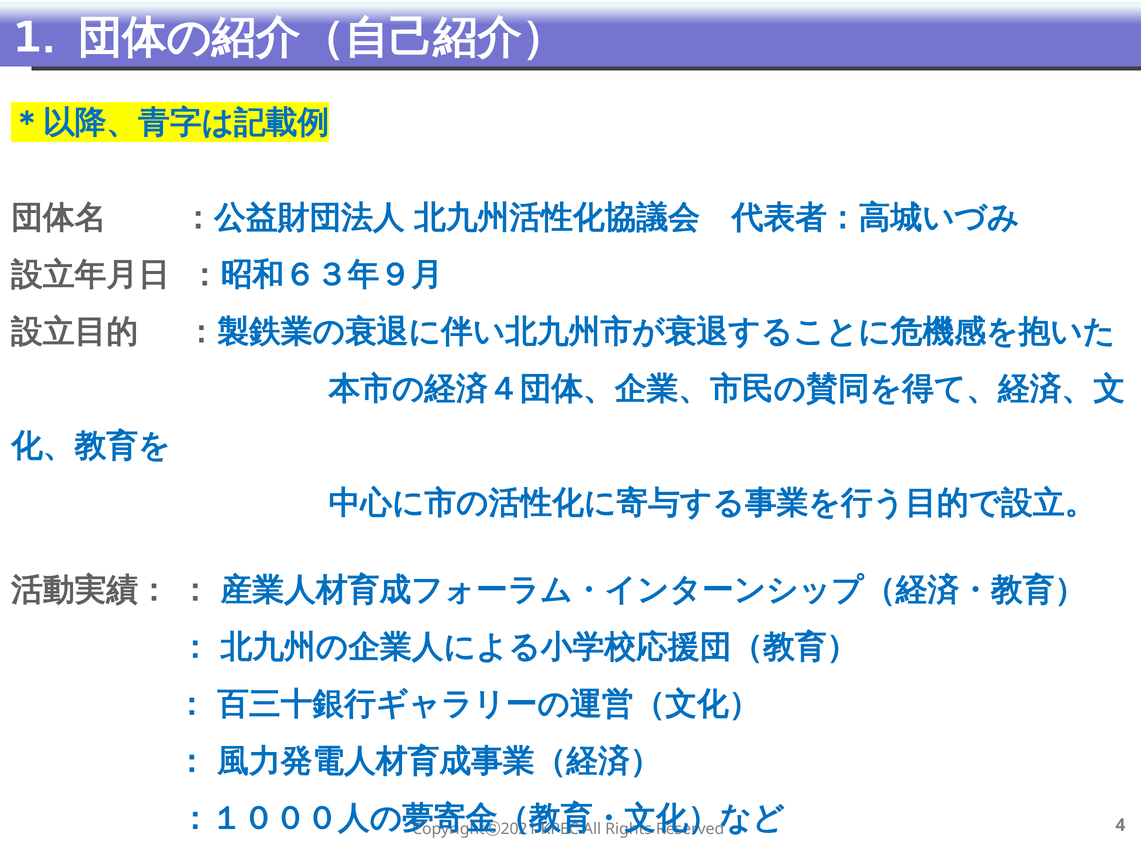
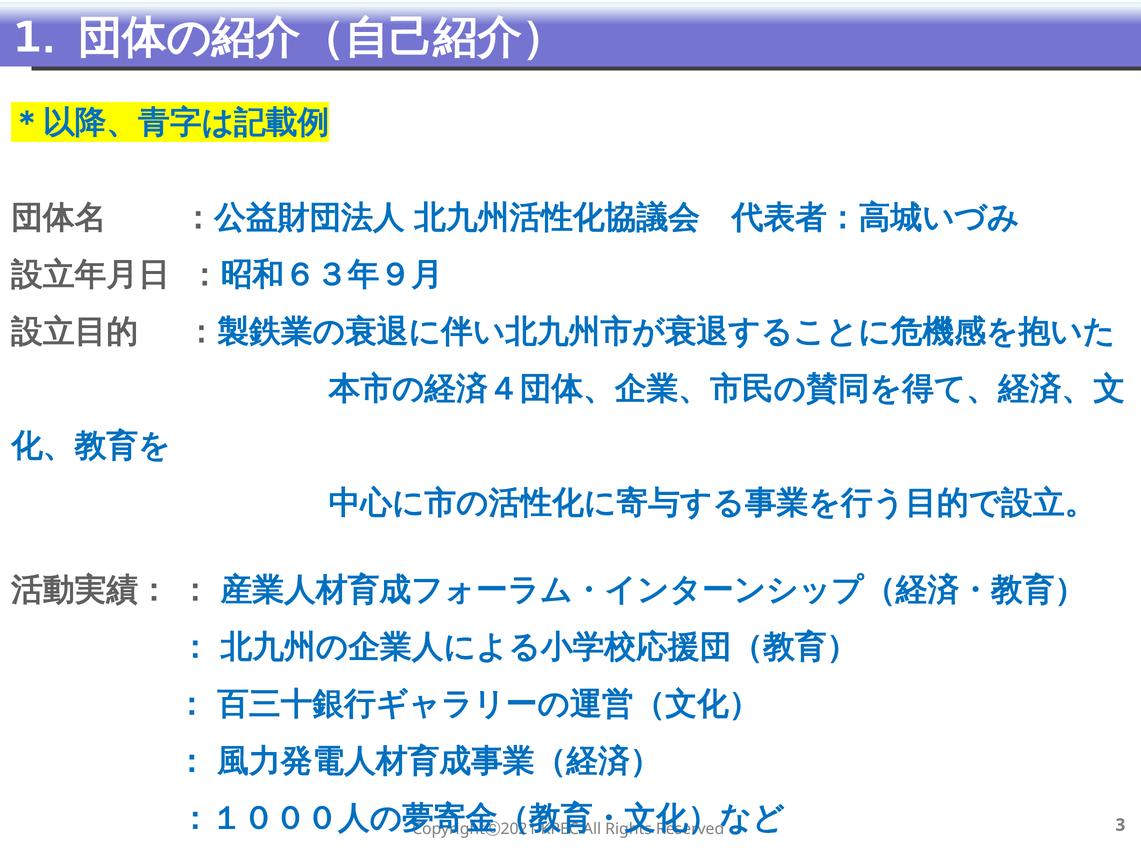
4: 4 -> 3 (1120, 825)
